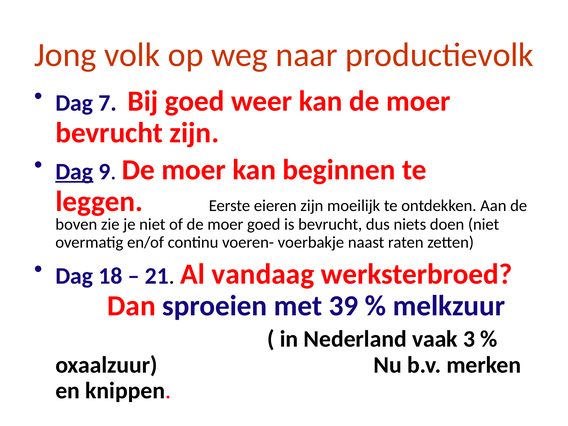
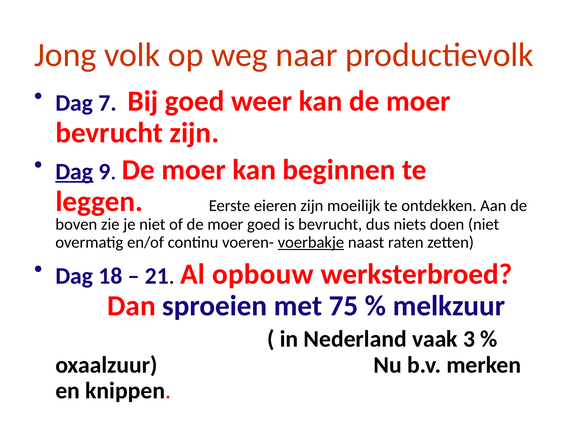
voerbakje underline: none -> present (311, 242)
vandaag: vandaag -> opbouw (263, 274)
39: 39 -> 75 (343, 306)
